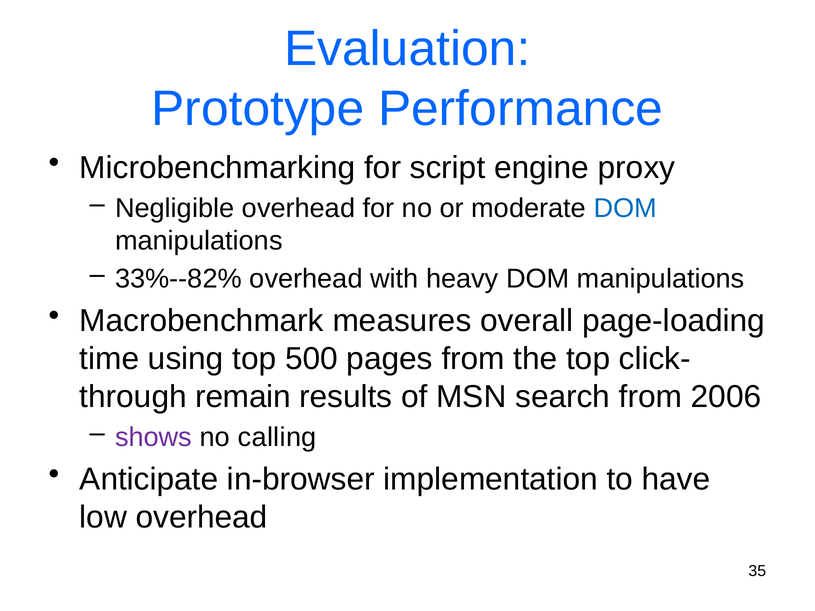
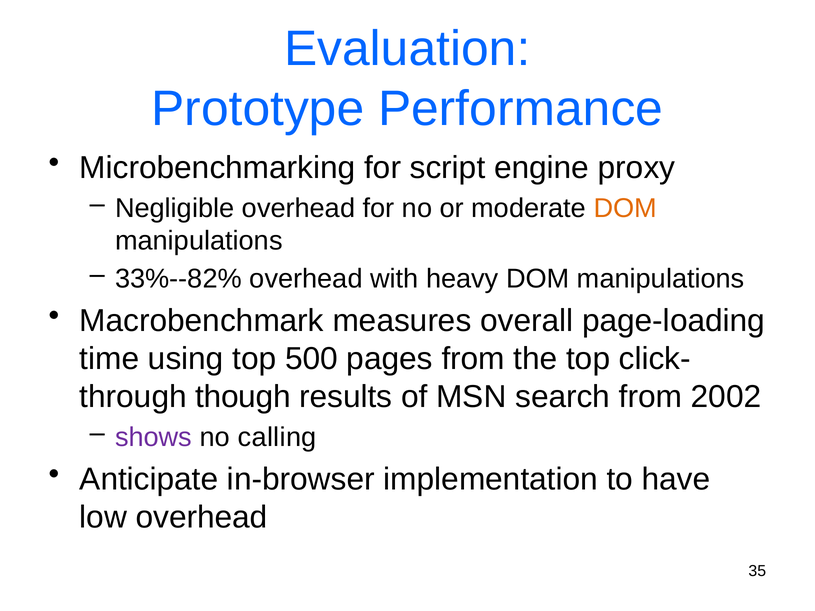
DOM colour: blue -> orange (625, 208)
remain: remain -> though (243, 397)
2006: 2006 -> 2002 (726, 397)
